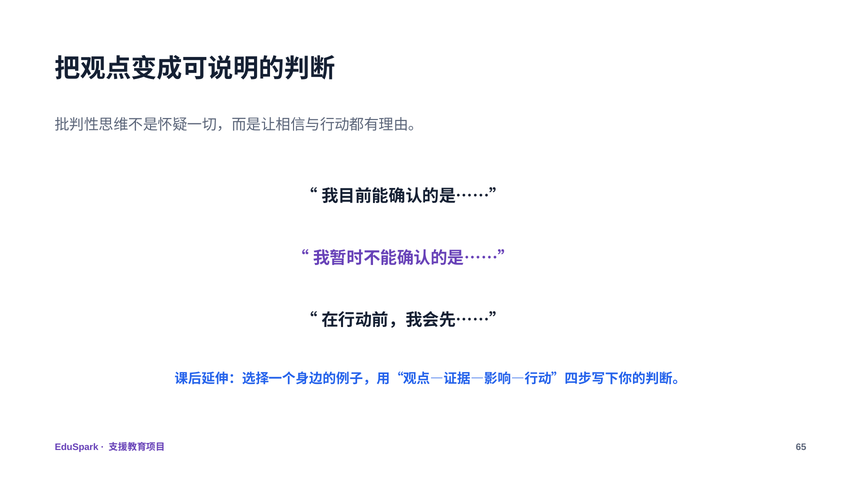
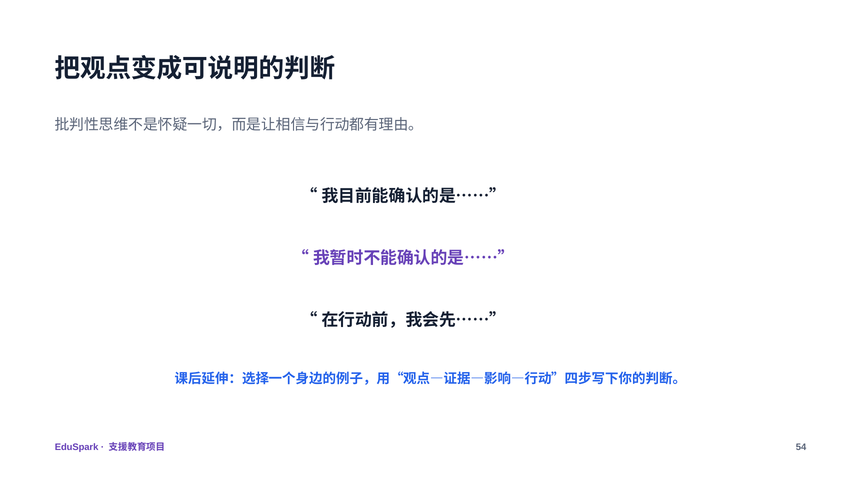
65: 65 -> 54 (801, 447)
